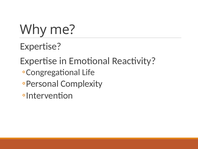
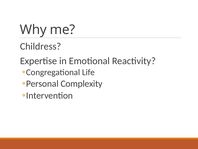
Expertise: Expertise -> Childress (41, 46)
